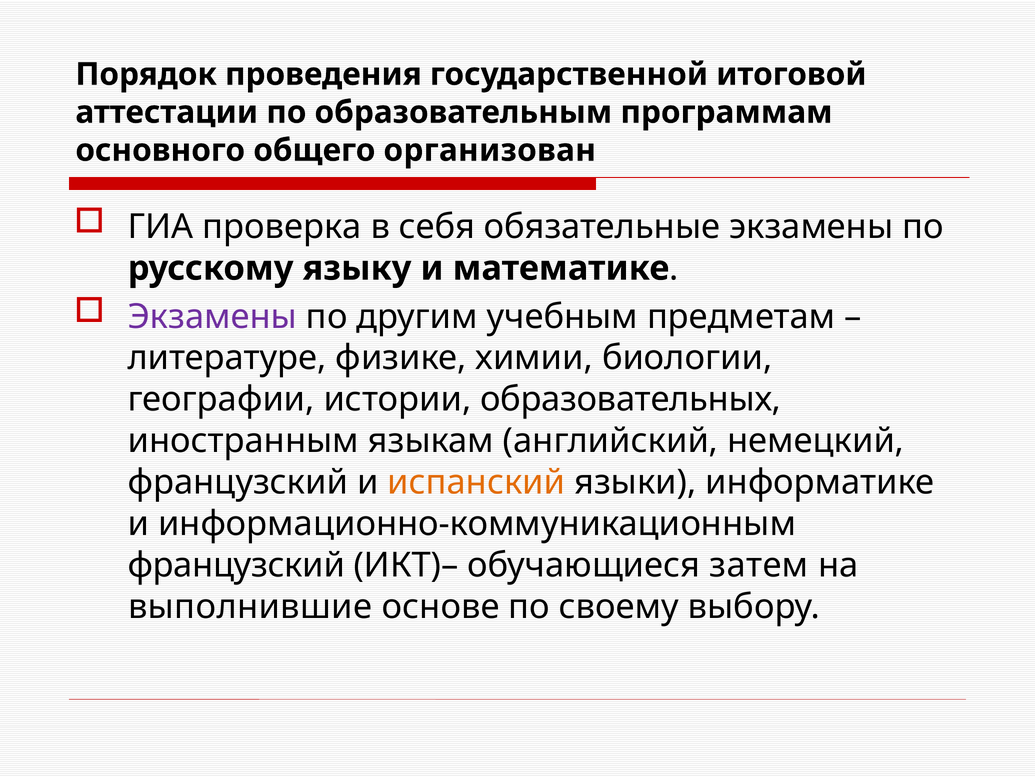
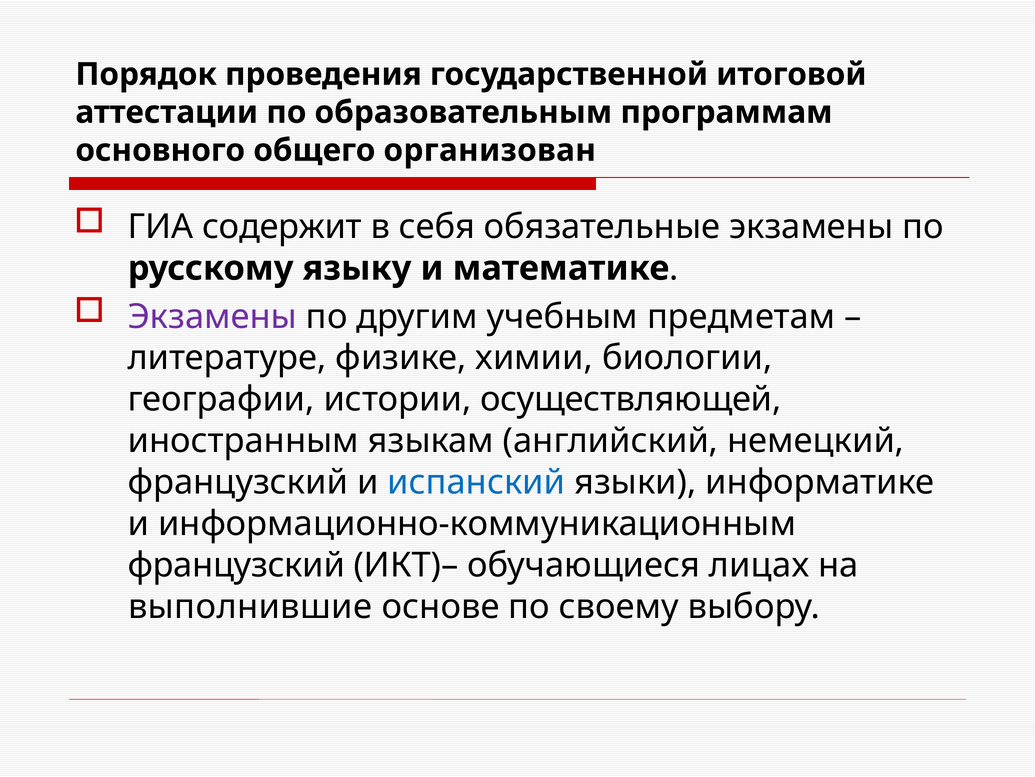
проверка: проверка -> содержит (282, 227)
образовательных: образовательных -> осуществляющей (631, 399)
испанский colour: orange -> blue (476, 482)
затем: затем -> лицах (759, 565)
